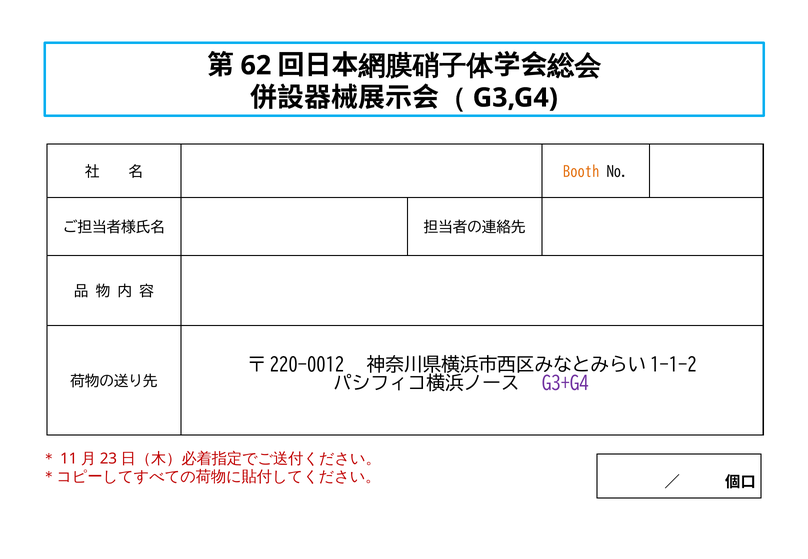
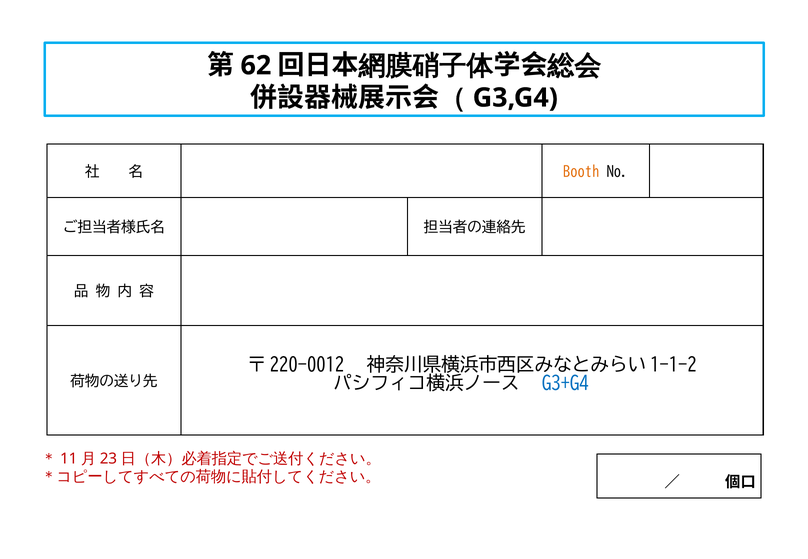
G3+G4 colour: purple -> blue (565, 384)
